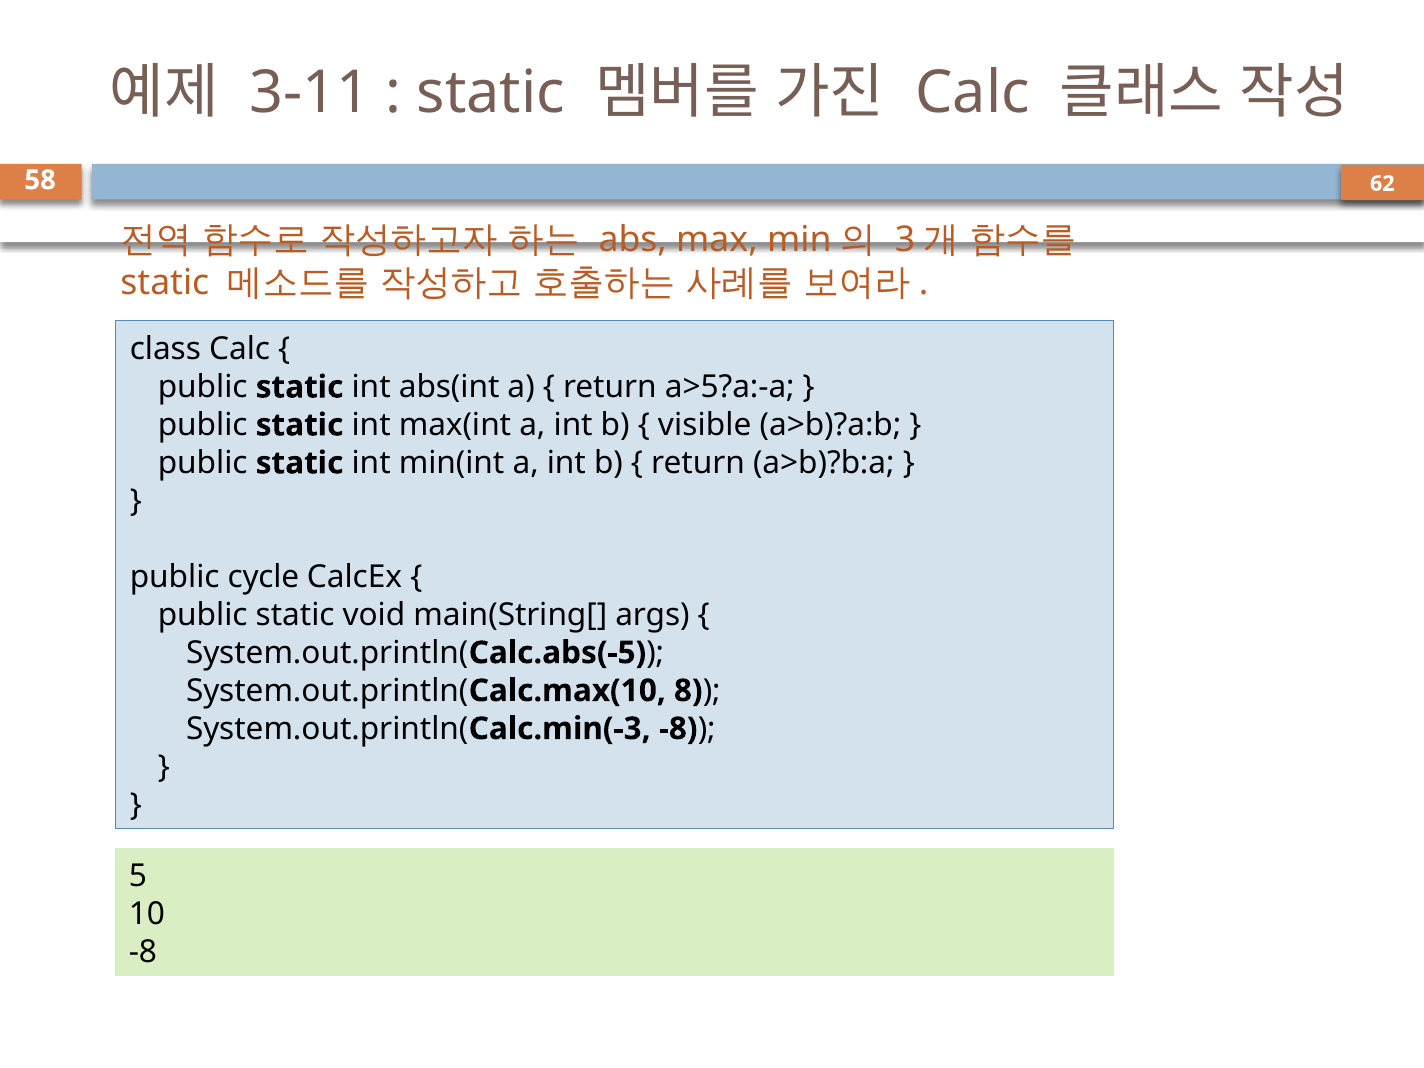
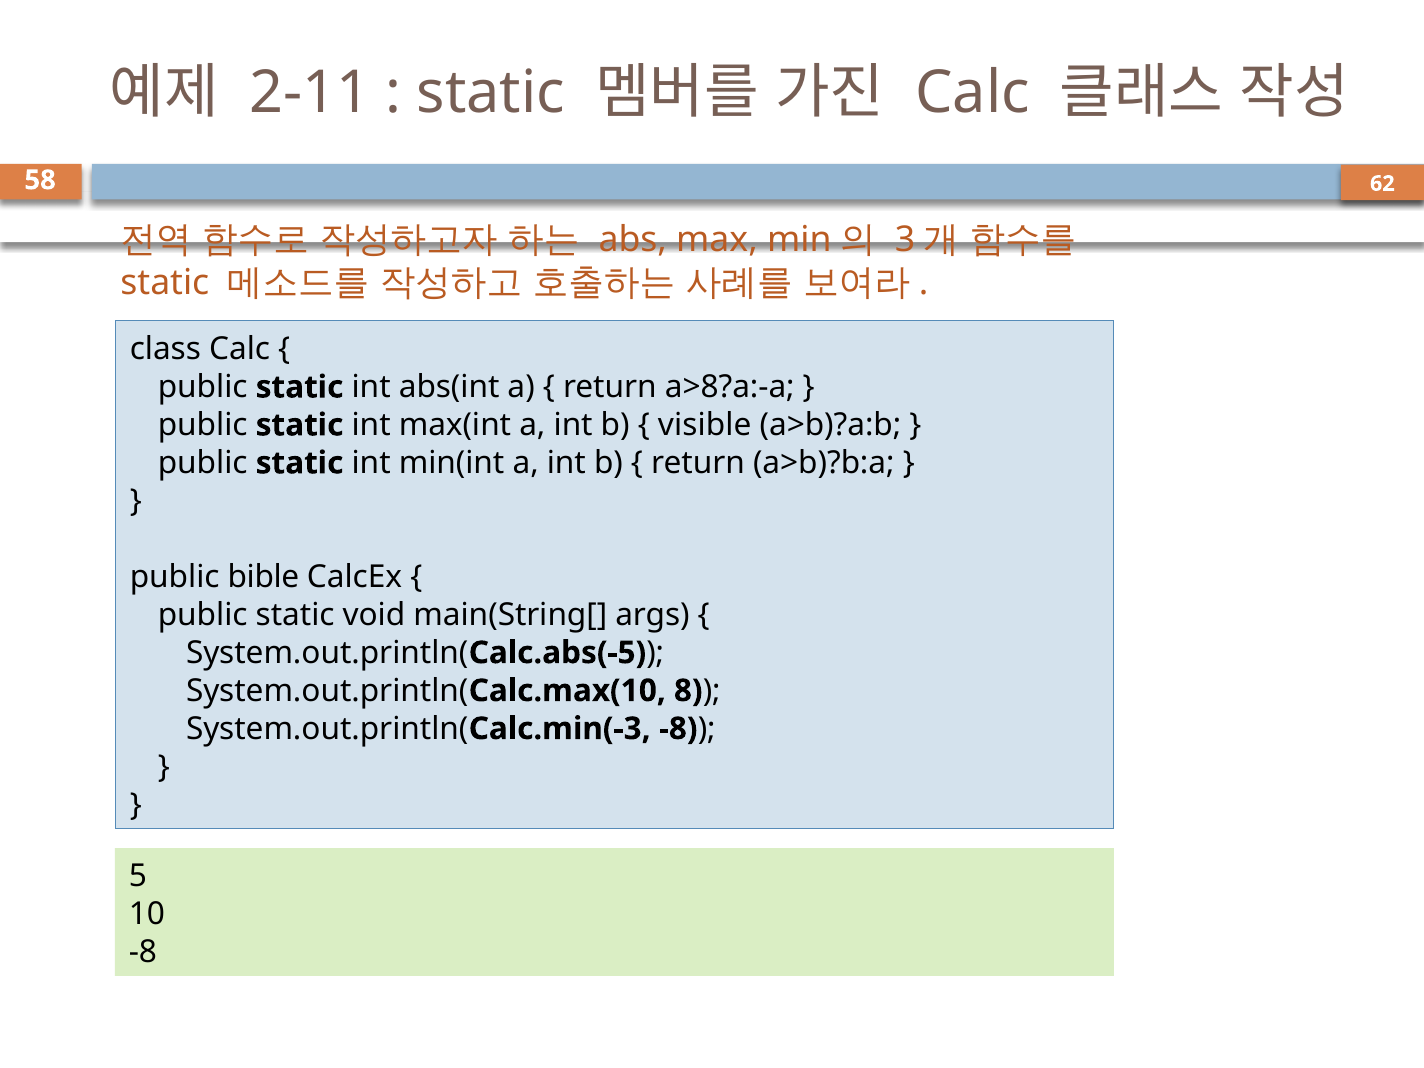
3-11: 3-11 -> 2-11 (310, 93)
a>5?a:-a: a>5?a:-a -> a>8?a:-a (730, 387)
cycle: cycle -> bible (263, 577)
